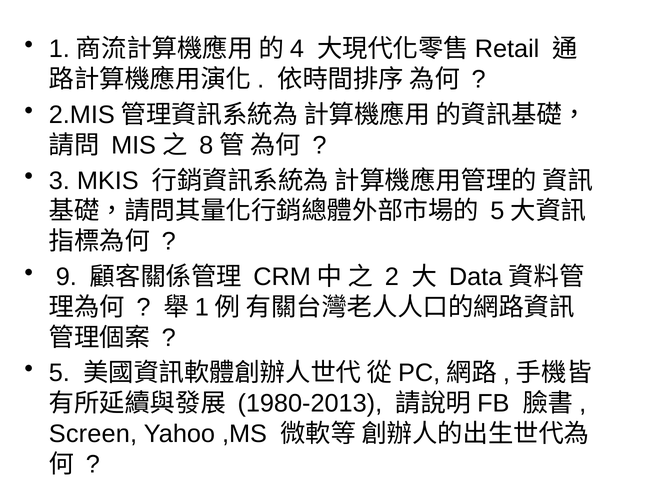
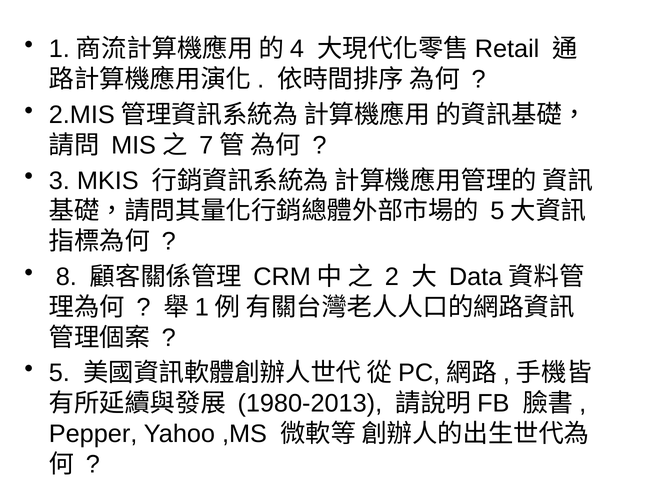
8: 8 -> 7 (206, 145)
9: 9 -> 8 (66, 277)
Screen: Screen -> Pepper (93, 434)
